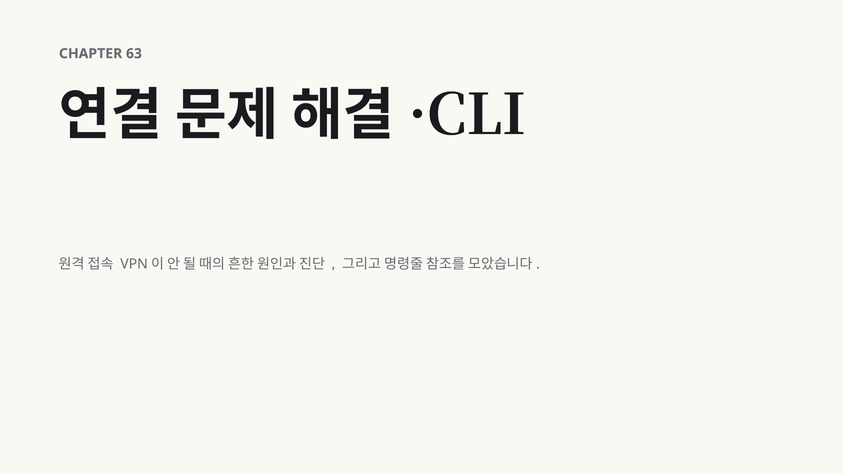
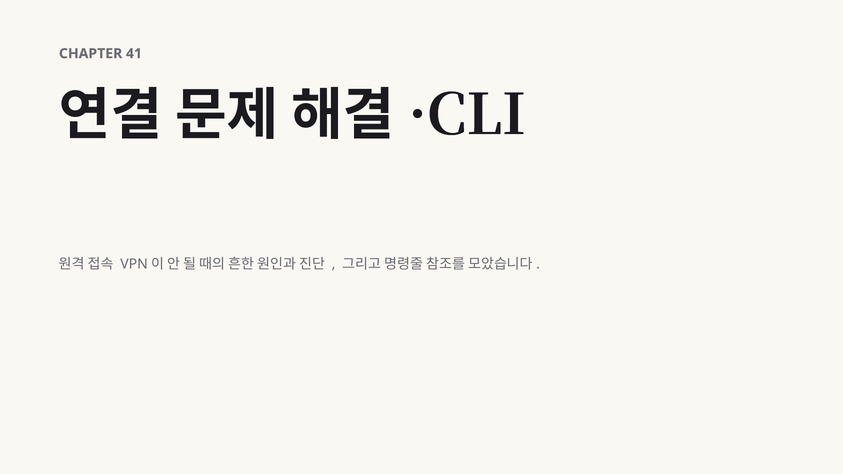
63: 63 -> 41 (134, 54)
